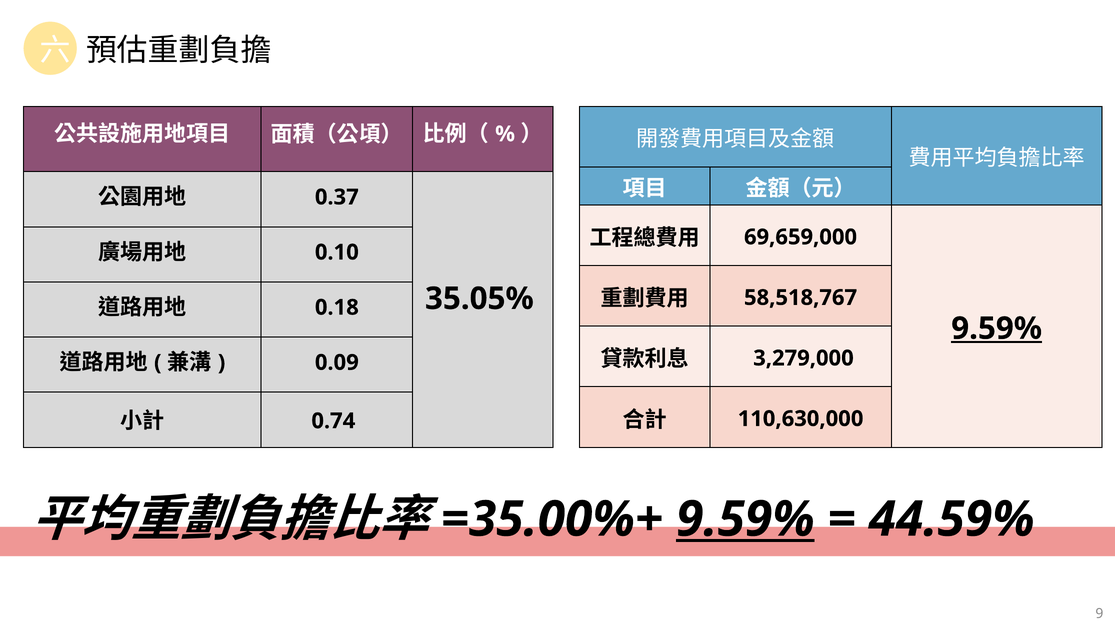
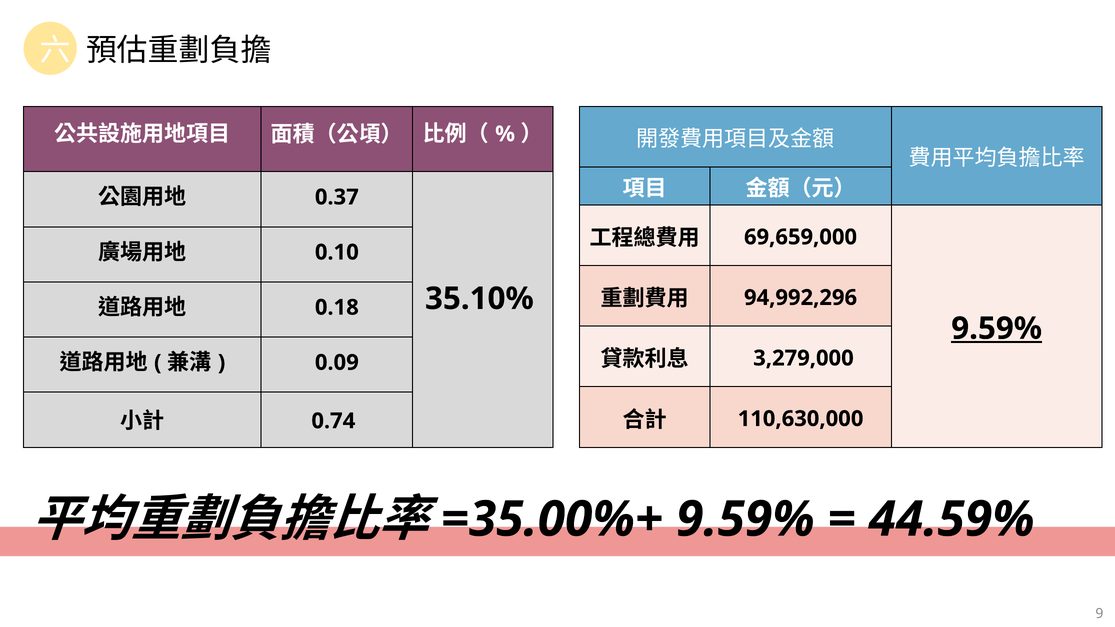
58,518,767: 58,518,767 -> 94,992,296 (801, 298)
35.05%: 35.05% -> 35.10% (479, 299)
9.59% underline: present -> none (745, 520)
